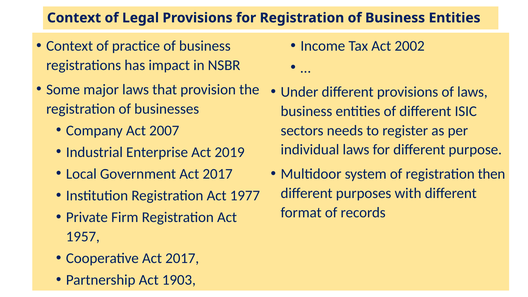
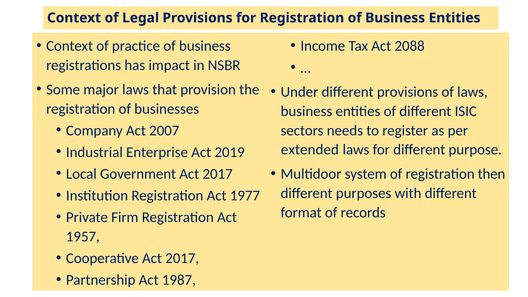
2002: 2002 -> 2088 (410, 46)
individual: individual -> extended (310, 150)
1903: 1903 -> 1987 (179, 280)
